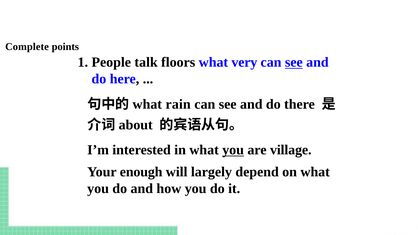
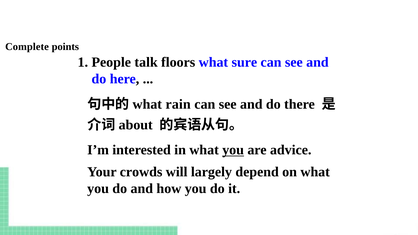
very: very -> sure (244, 62)
see underline: present -> none (294, 62)
village: village -> advice (291, 150)
enough: enough -> crowds (141, 172)
